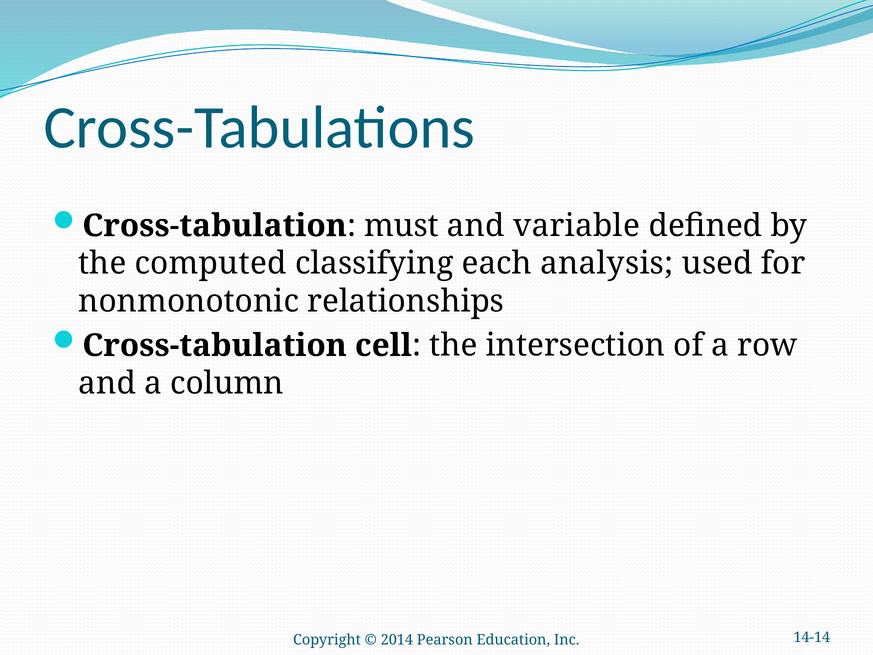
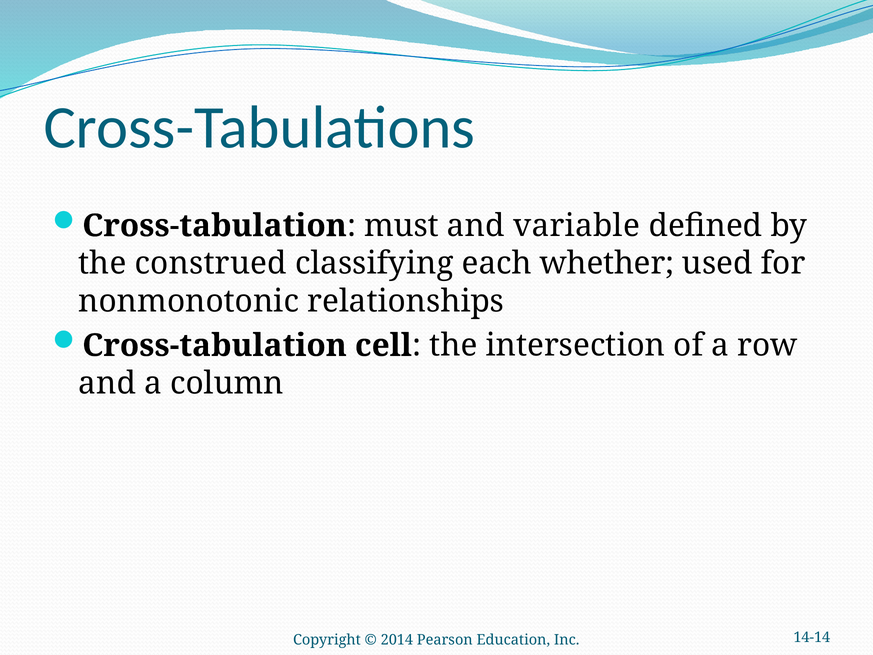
computed: computed -> construed (211, 263)
analysis: analysis -> whether (607, 263)
